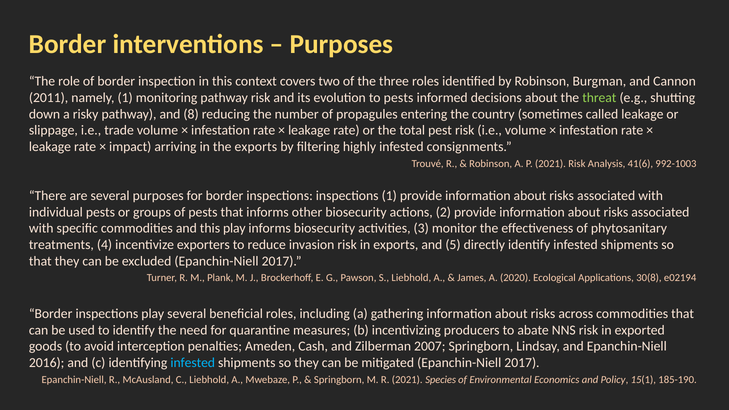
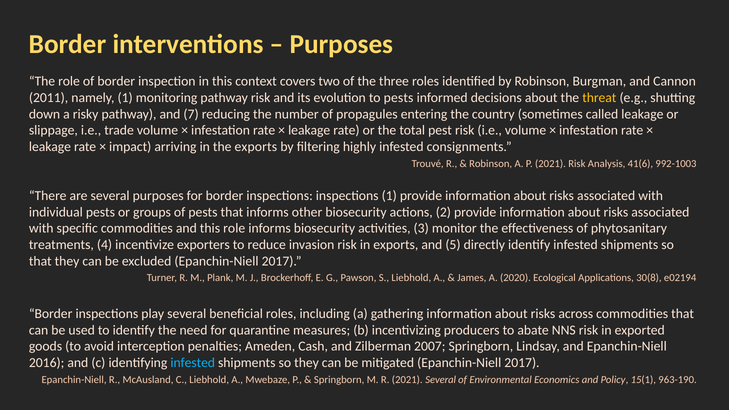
threat colour: light green -> yellow (599, 98)
8: 8 -> 7 (191, 114)
this play: play -> role (234, 228)
2021 Species: Species -> Several (441, 380)
185-190: 185-190 -> 963-190 (678, 380)
